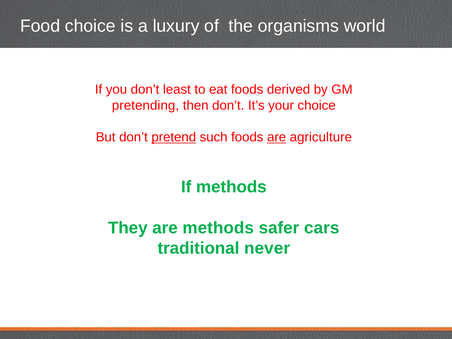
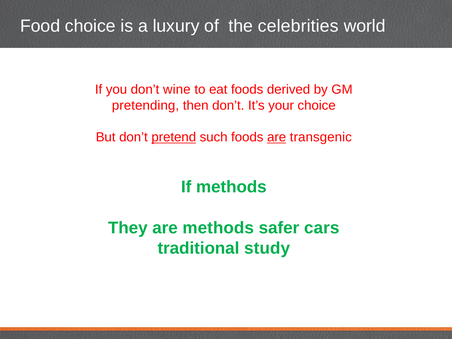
organisms: organisms -> celebrities (298, 26)
least: least -> wine (177, 90)
agriculture: agriculture -> transgenic (321, 137)
never: never -> study (267, 248)
